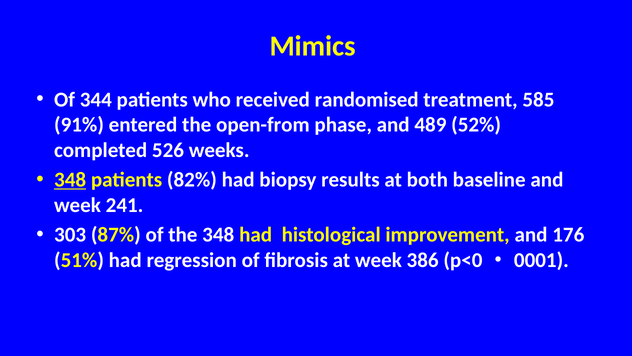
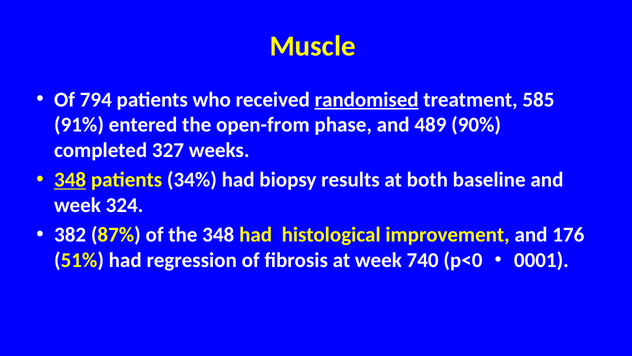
Mimics: Mimics -> Muscle (313, 46)
344: 344 -> 794 (96, 99)
randomised underline: none -> present (367, 99)
52%: 52% -> 90% (476, 125)
526: 526 -> 327 (168, 150)
82%: 82% -> 34% (192, 180)
241: 241 -> 324 (125, 205)
303: 303 -> 382 (70, 234)
386: 386 -> 740 (423, 260)
